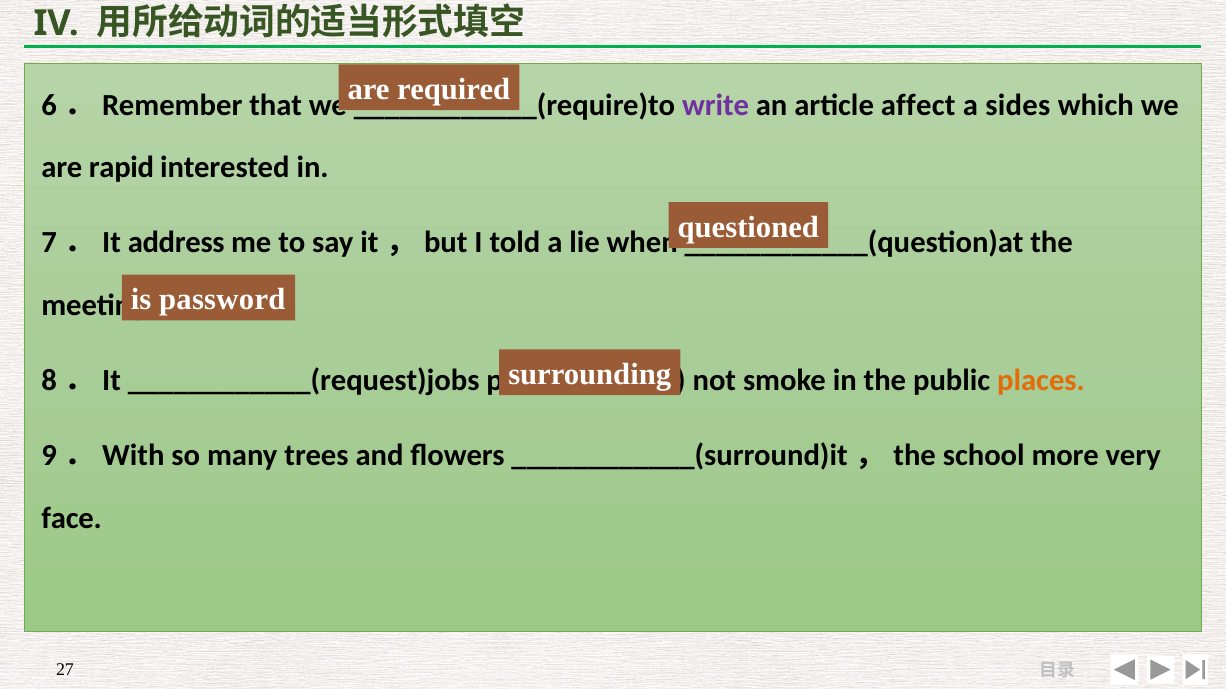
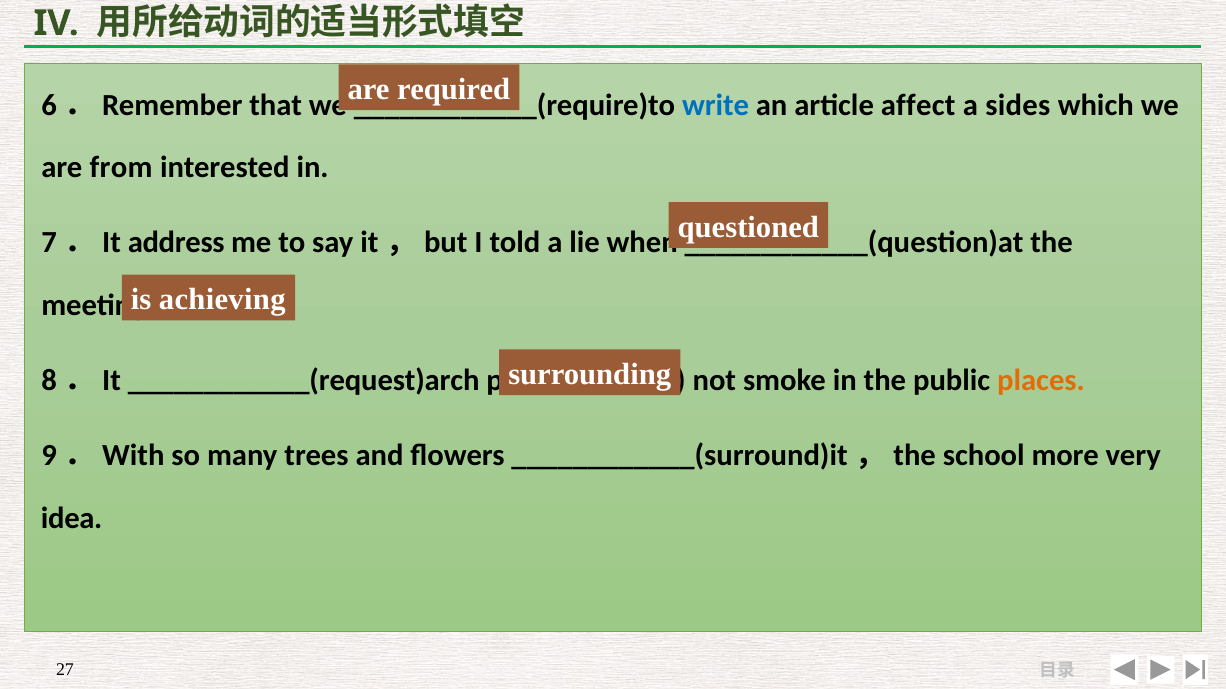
write colour: purple -> blue (715, 105)
rapid: rapid -> from (121, 168)
password: password -> achieving (222, 300)
____________(request)jobs: ____________(request)jobs -> ____________(request)arch (304, 381)
face: face -> idea (72, 519)
